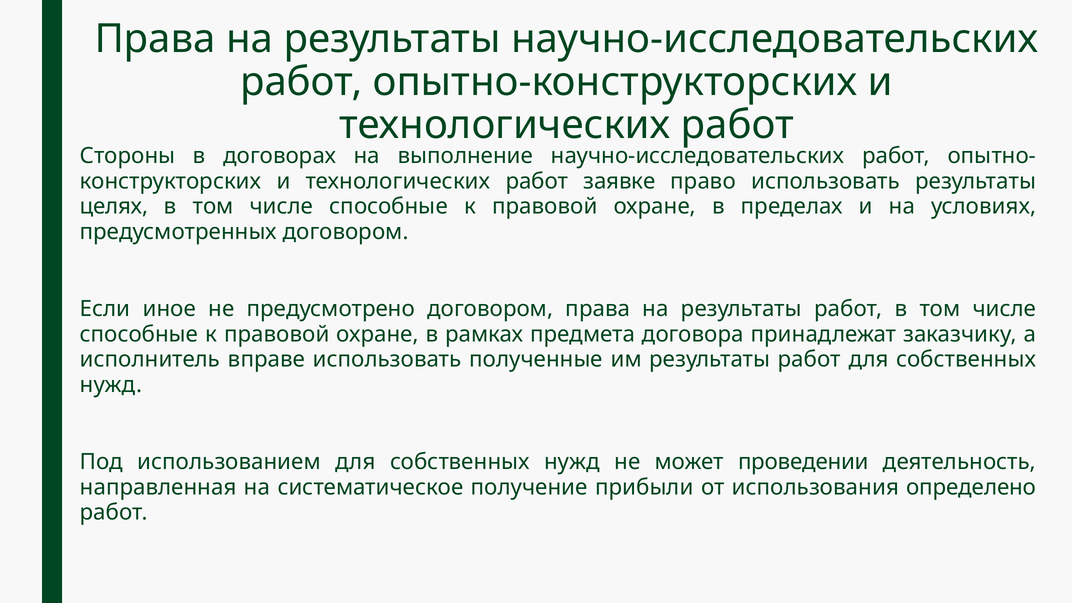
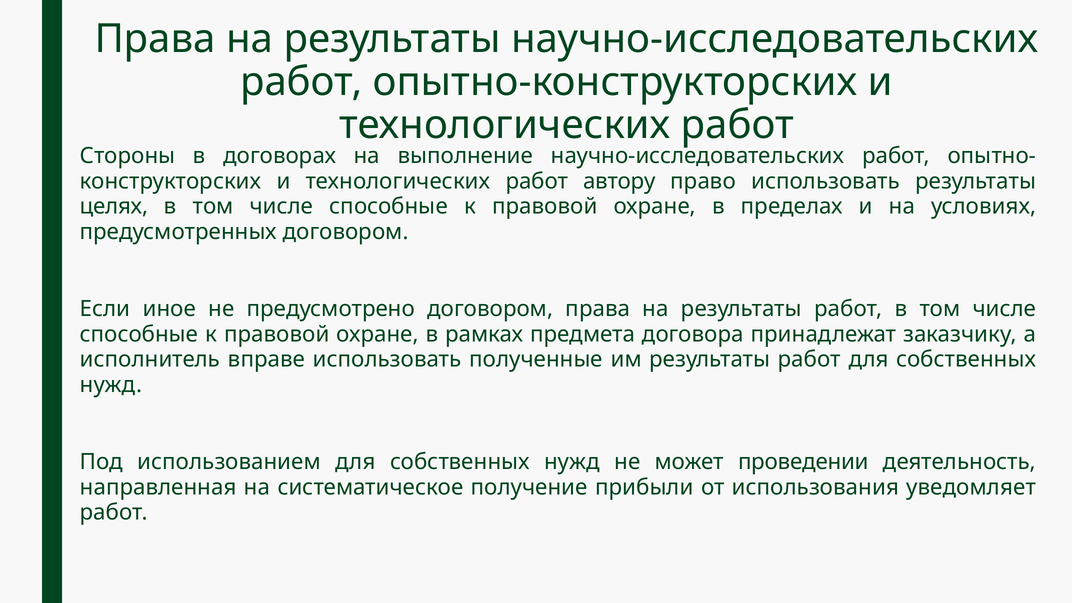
заявке: заявке -> автору (619, 181)
определено: определено -> уведомляет (971, 487)
